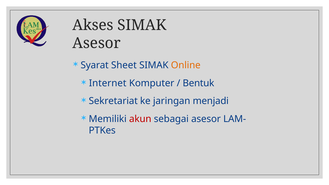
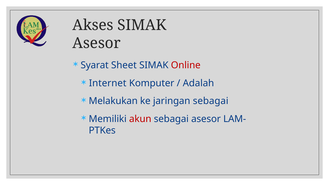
Online colour: orange -> red (186, 65)
Bentuk: Bentuk -> Adalah (198, 83)
Sekretariat: Sekretariat -> Melakukan (113, 101)
jaringan menjadi: menjadi -> sebagai (211, 101)
